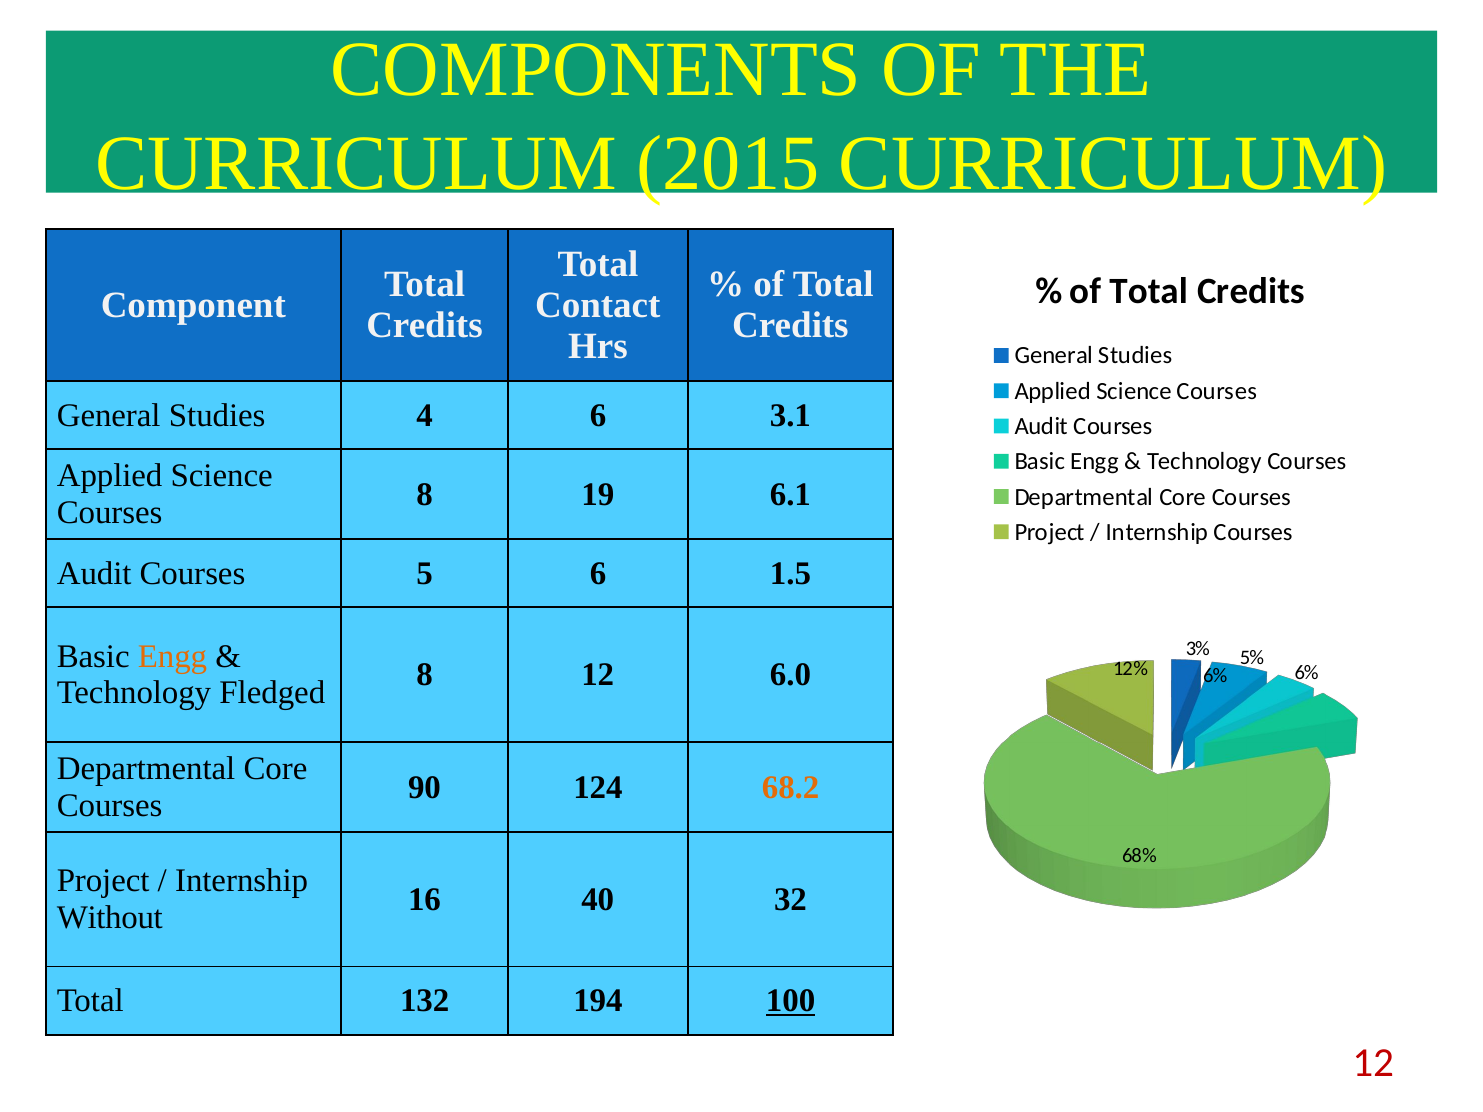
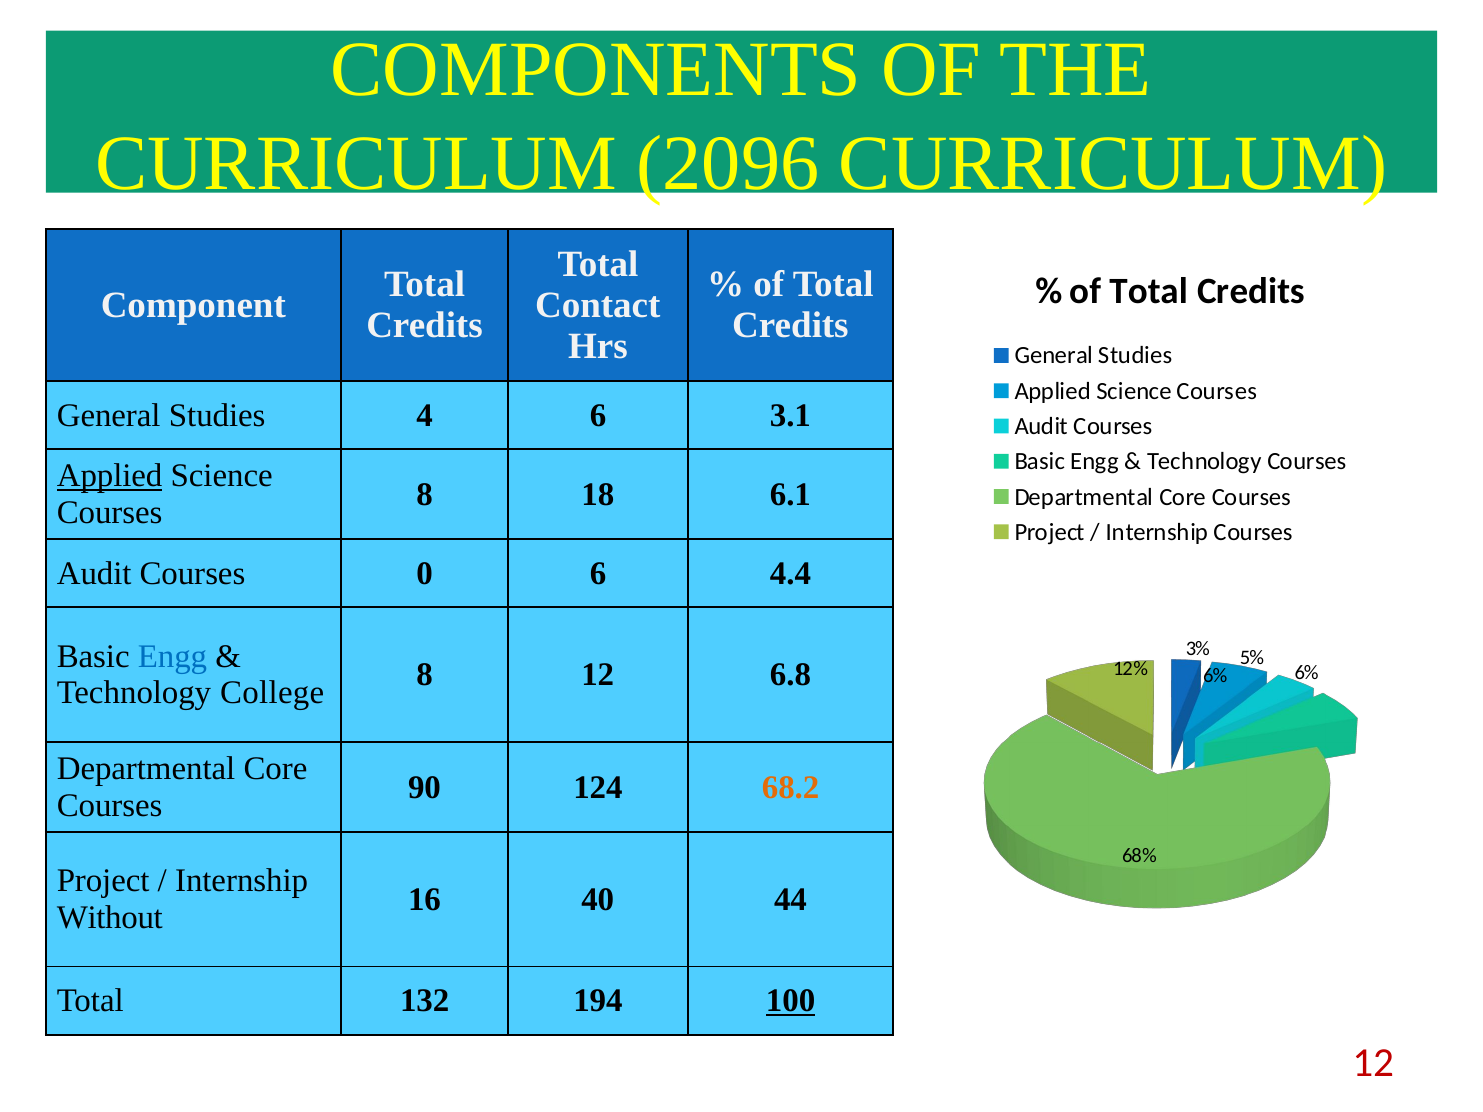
2015: 2015 -> 2096 (728, 164)
Applied underline: none -> present (110, 476)
19: 19 -> 18 (598, 494)
5: 5 -> 0 (425, 573)
1.5: 1.5 -> 4.4 (790, 573)
Engg colour: orange -> blue (172, 657)
6.0: 6.0 -> 6.8 (790, 675)
Fledged: Fledged -> College (272, 693)
32: 32 -> 44 (790, 900)
